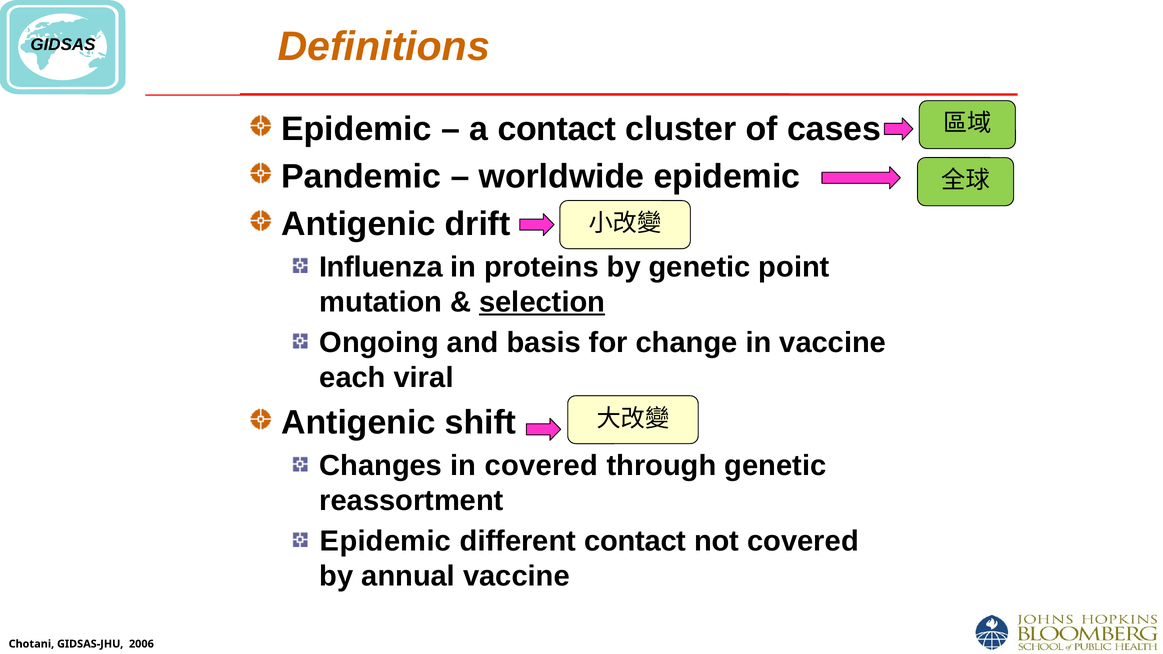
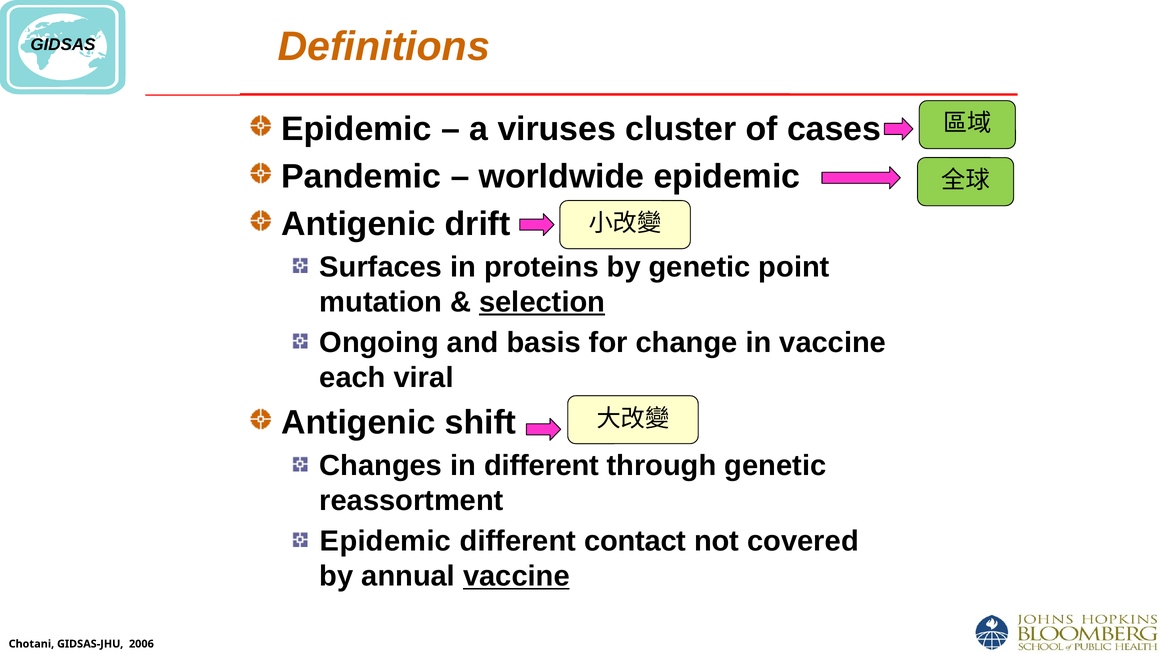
a contact: contact -> viruses (557, 129)
Influenza: Influenza -> Surfaces (381, 267)
in covered: covered -> different (541, 466)
vaccine underline: none -> present (516, 576)
